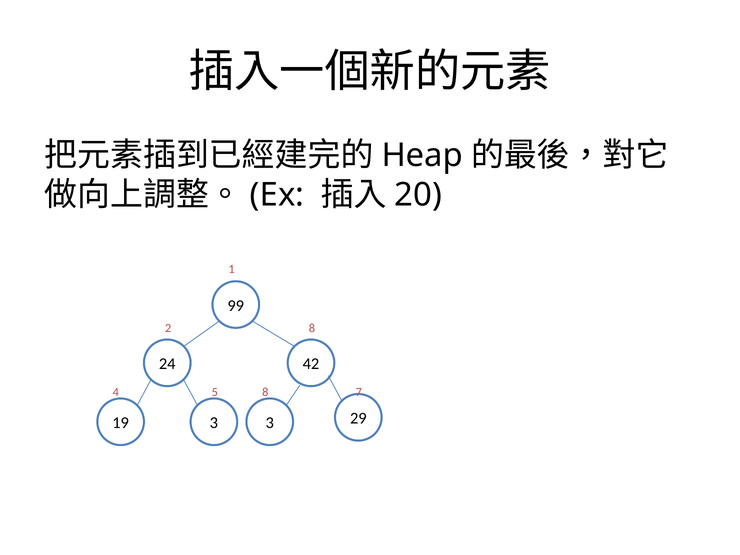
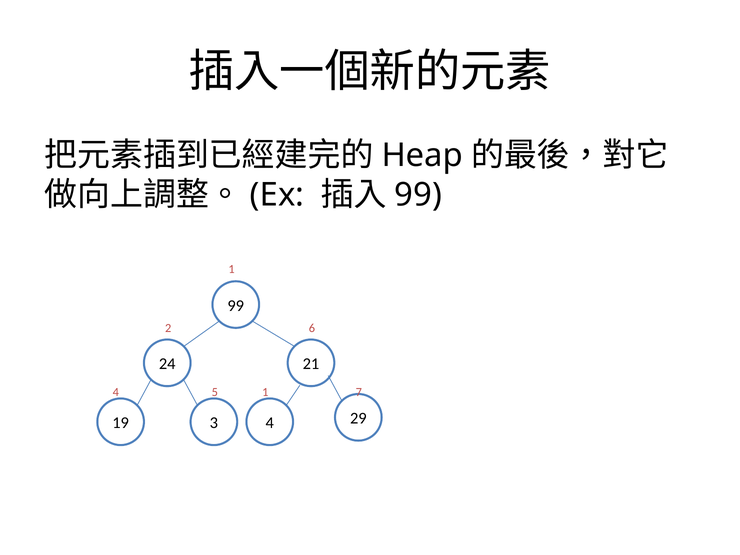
20: 20 -> 99 (418, 195)
2 8: 8 -> 6 (312, 328)
42: 42 -> 21 (311, 364)
5 8: 8 -> 1 (265, 392)
3 3: 3 -> 4 (270, 423)
